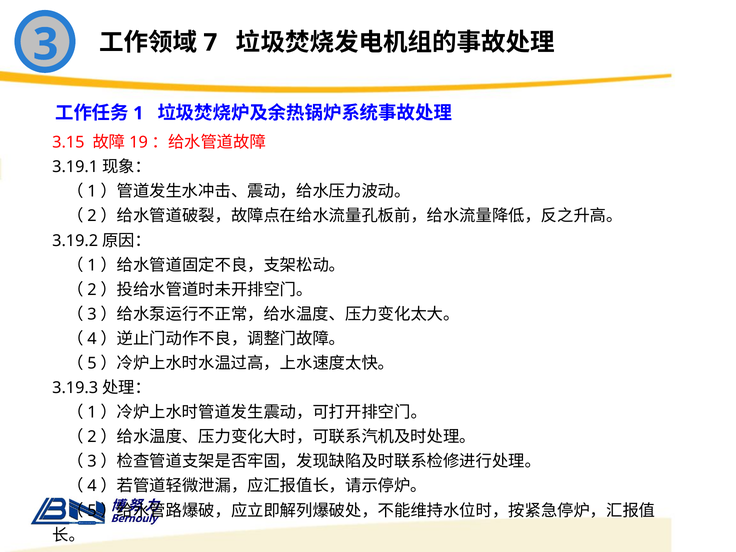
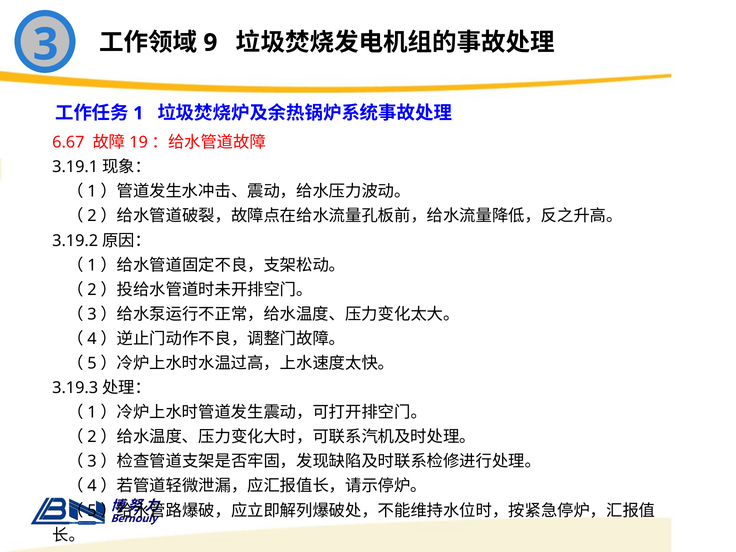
7: 7 -> 9 (210, 43)
3.15: 3.15 -> 6.67 (68, 142)
